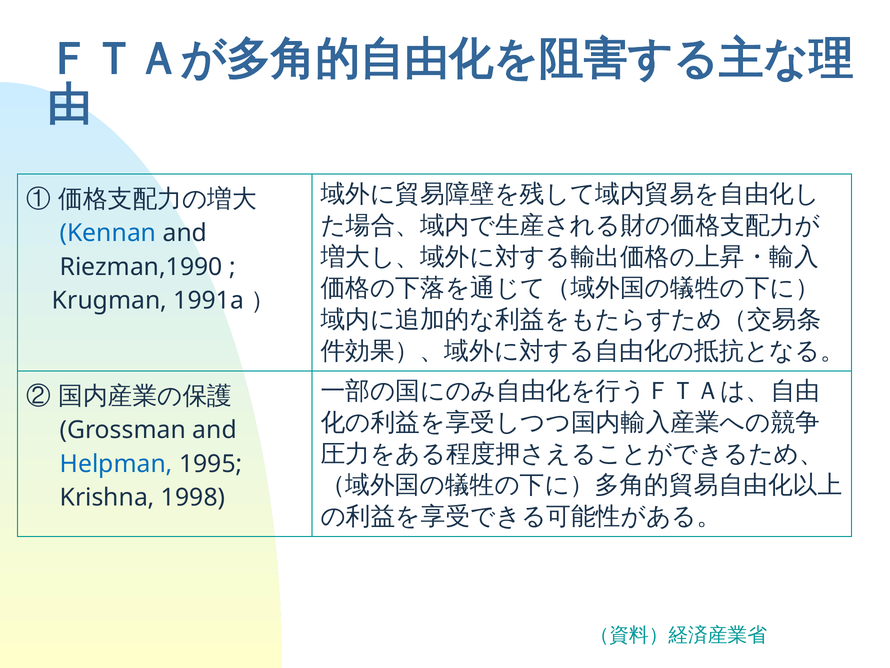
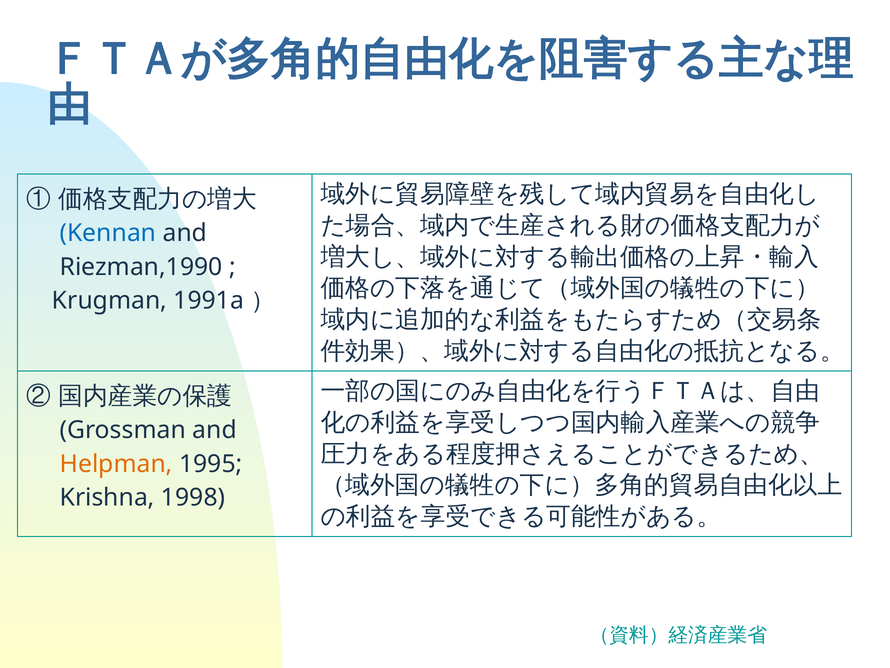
Helpman colour: blue -> orange (116, 464)
